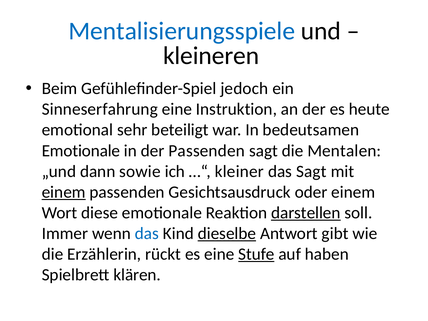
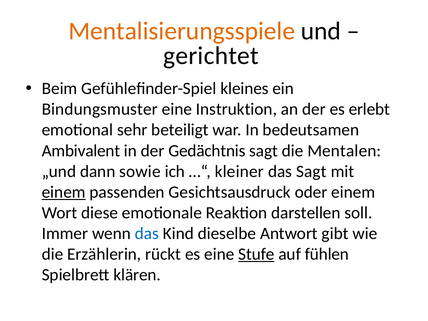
Mentalisierungsspiele colour: blue -> orange (182, 31)
kleineren: kleineren -> gerichtet (211, 56)
jedoch: jedoch -> kleines (244, 89)
Sinneserfahrung: Sinneserfahrung -> Bindungsmuster (100, 109)
heute: heute -> erlebt (369, 109)
Emotionale: Emotionale -> Ambivalent (81, 151)
der Passenden: Passenden -> Gedächtnis (207, 151)
darstellen underline: present -> none (306, 213)
dieselbe underline: present -> none (227, 233)
haben: haben -> fühlen (327, 254)
